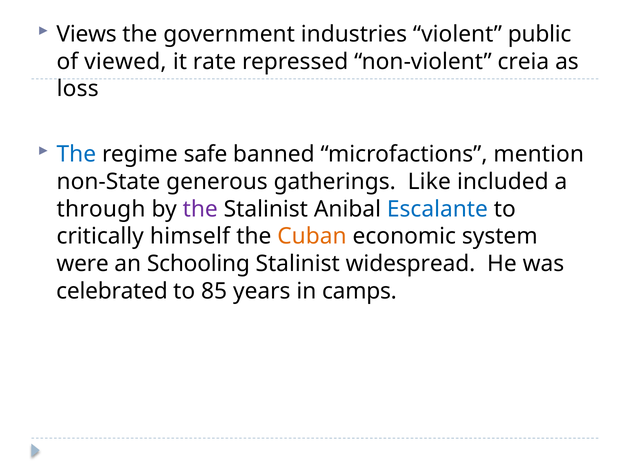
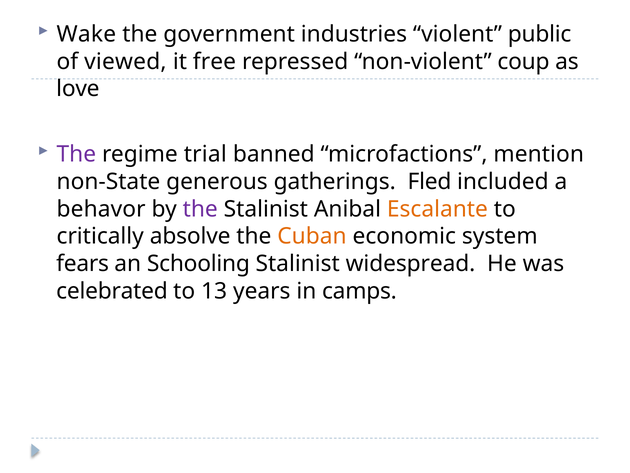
Views: Views -> Wake (86, 34)
rate: rate -> free (214, 61)
creia: creia -> coup (523, 61)
loss: loss -> love (78, 89)
The colour: blue -> purple (76, 154)
safe: safe -> trial (205, 154)
Like: Like -> Fled (429, 181)
through: through -> behavor (101, 209)
Escalante colour: blue -> orange (437, 209)
himself: himself -> absolve (190, 236)
were: were -> fears (83, 264)
85: 85 -> 13 (214, 291)
